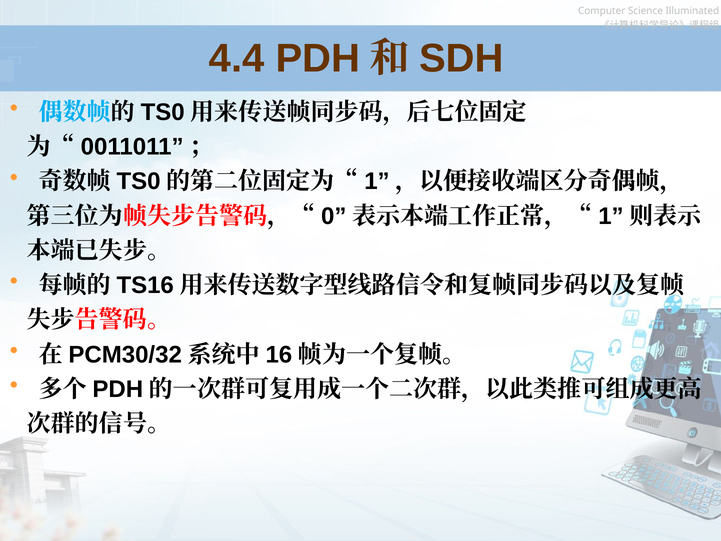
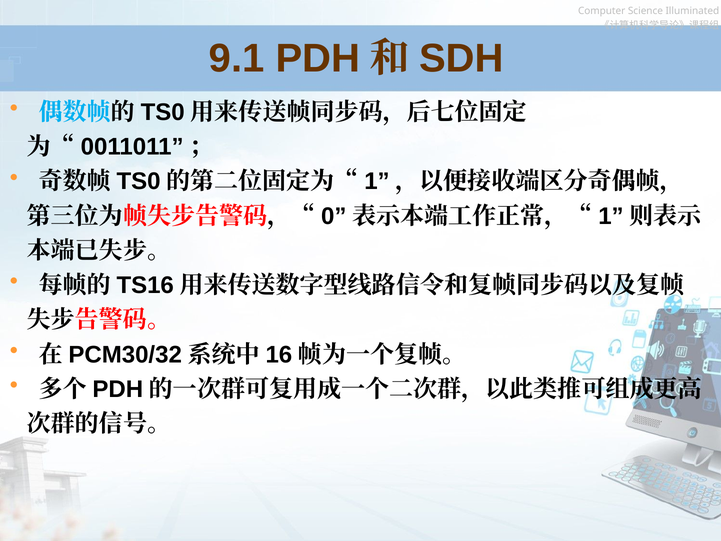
4.4: 4.4 -> 9.1 (237, 59)
